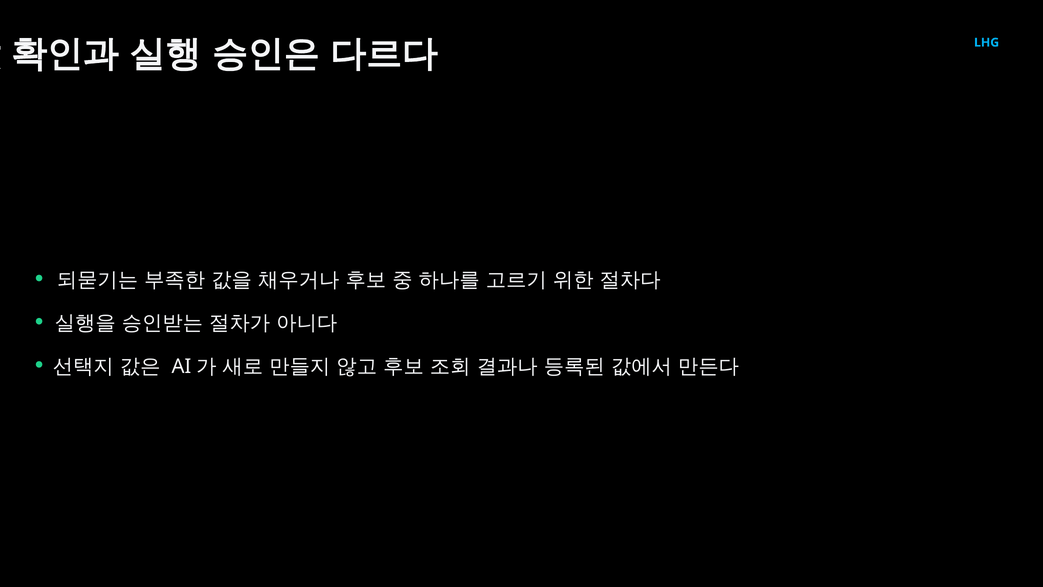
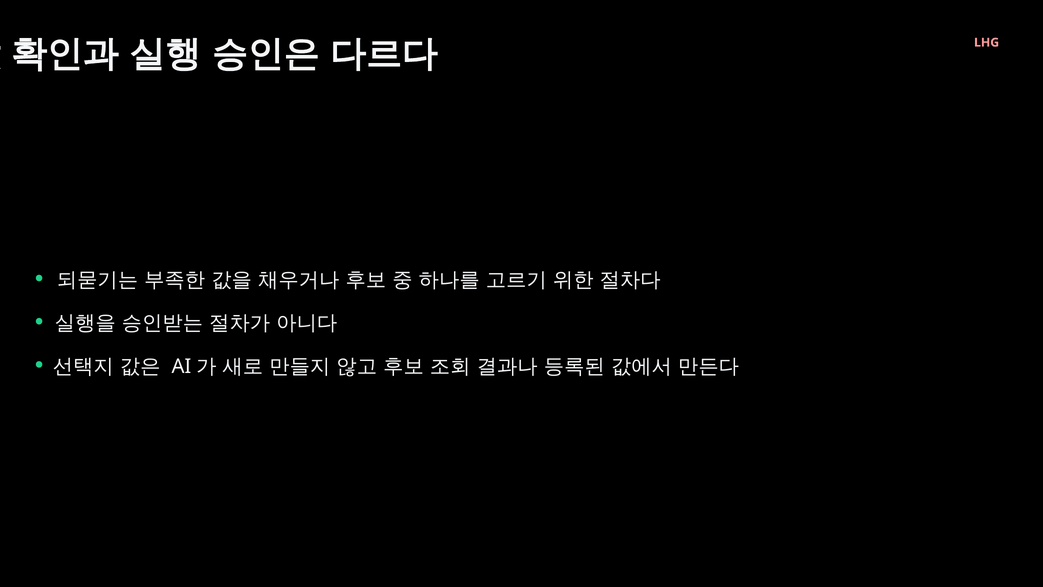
LHG colour: light blue -> pink (987, 43)
